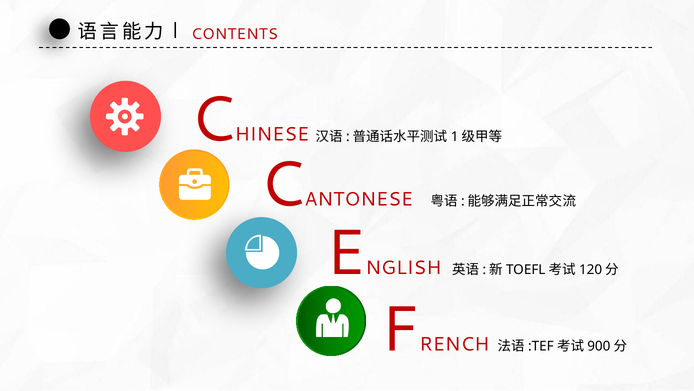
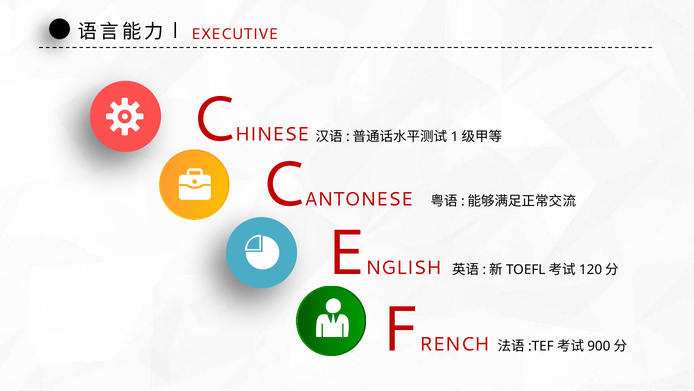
CONTENTS: CONTENTS -> EXECUTIVE (235, 34)
